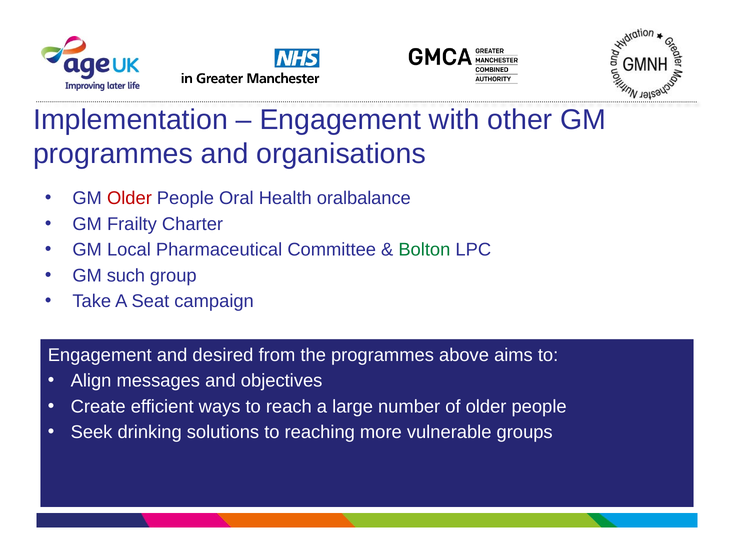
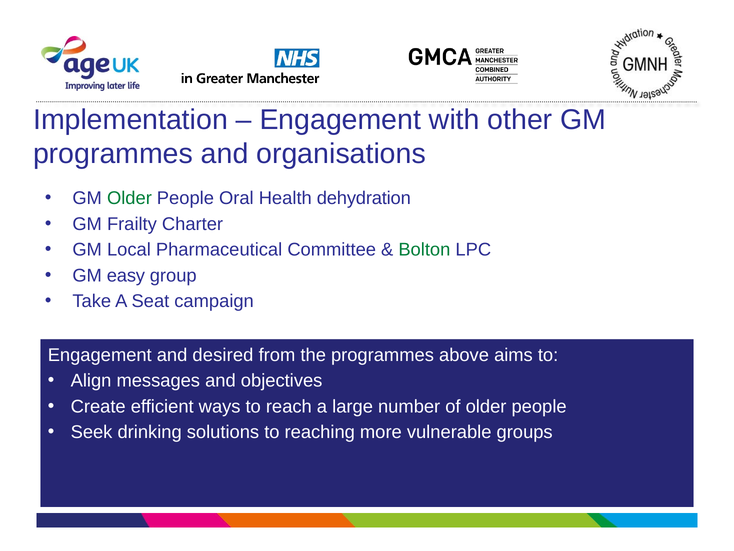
Older colour: red -> green (129, 198)
oralbalance: oralbalance -> dehydration (364, 198)
such: such -> easy (126, 275)
